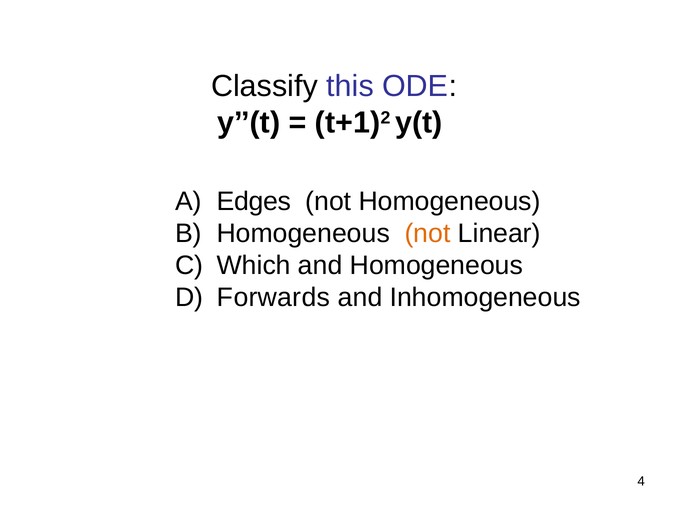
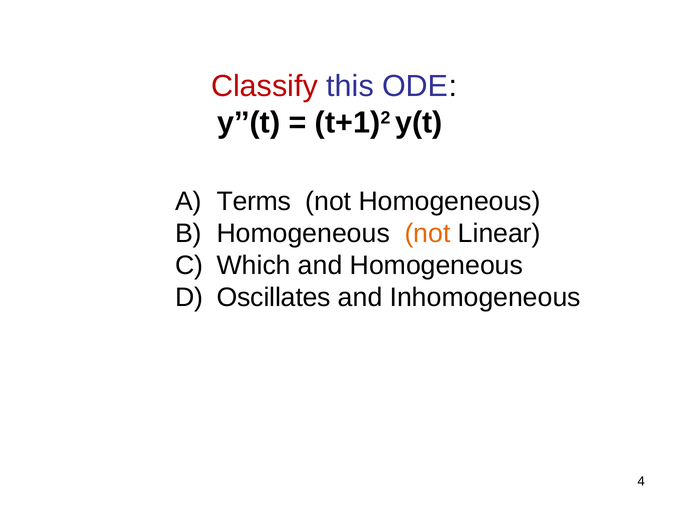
Classify colour: black -> red (265, 86)
Edges: Edges -> Terms (254, 201)
Forwards: Forwards -> Oscillates (274, 297)
